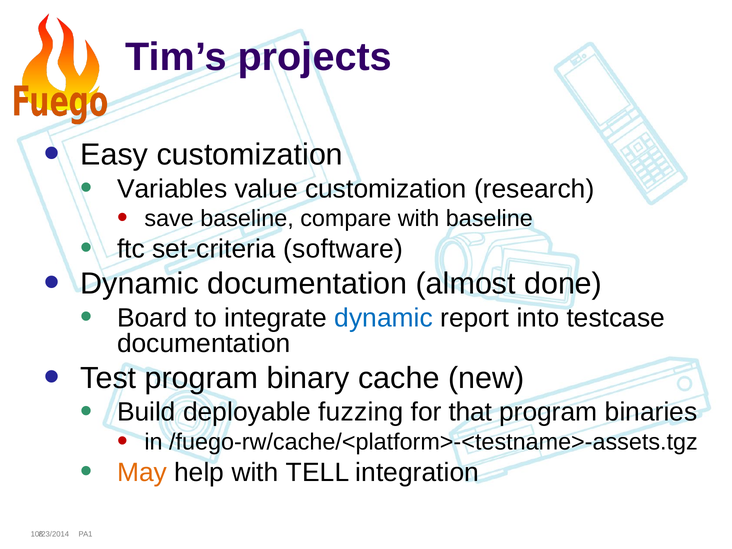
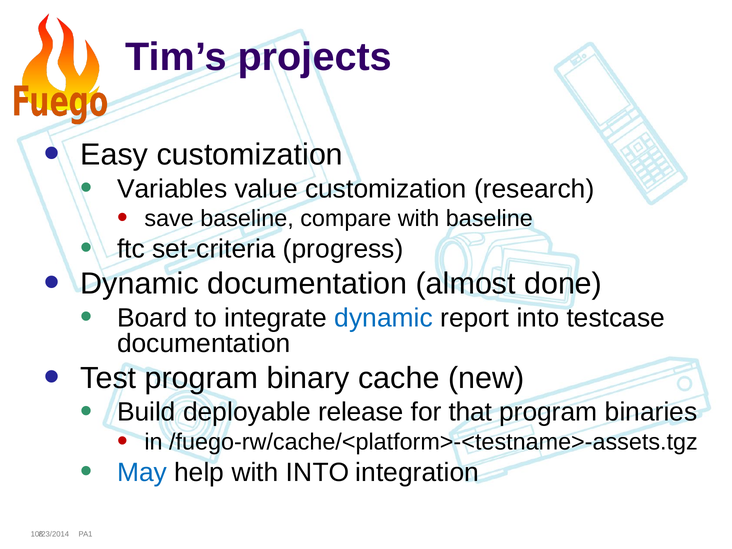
software: software -> progress (343, 249)
fuzzing: fuzzing -> release (361, 412)
May colour: orange -> blue (142, 472)
with TELL: TELL -> INTO (318, 472)
